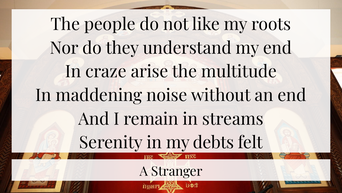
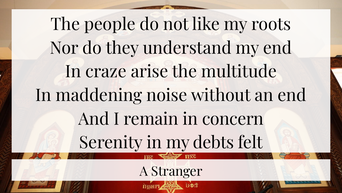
streams: streams -> concern (233, 119)
